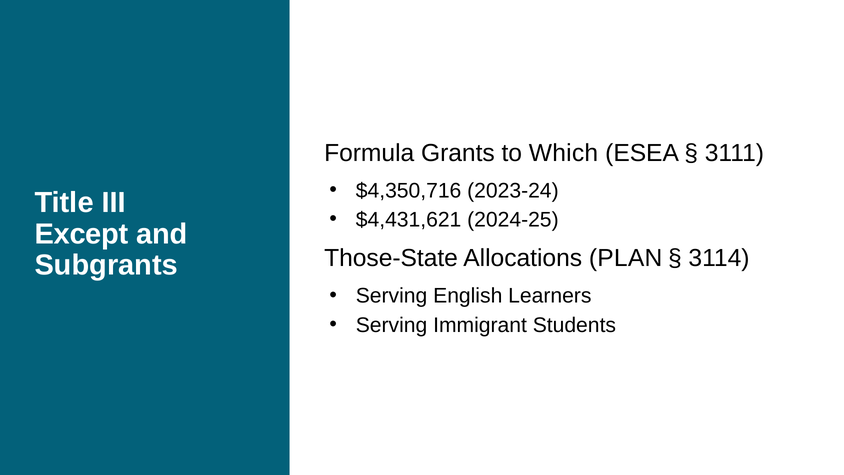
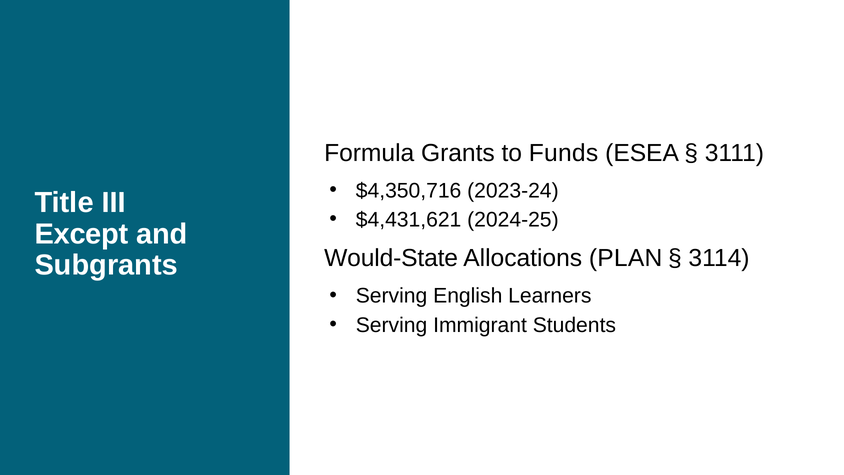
Which: Which -> Funds (563, 153)
Those-State: Those-State -> Would-State (391, 258)
